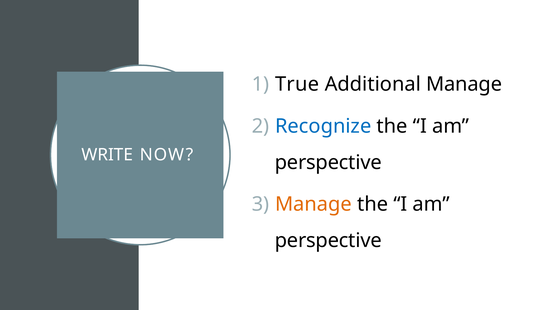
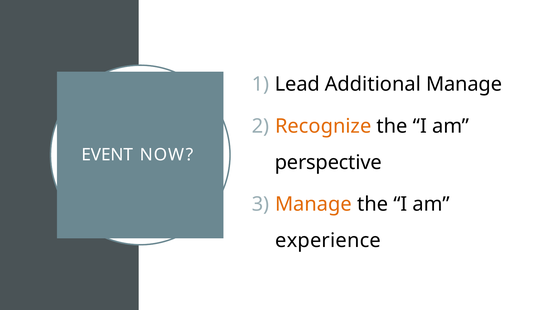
True: True -> Lead (297, 84)
Recognize colour: blue -> orange (323, 126)
WRITE: WRITE -> EVENT (107, 155)
perspective: perspective -> experience (328, 241)
